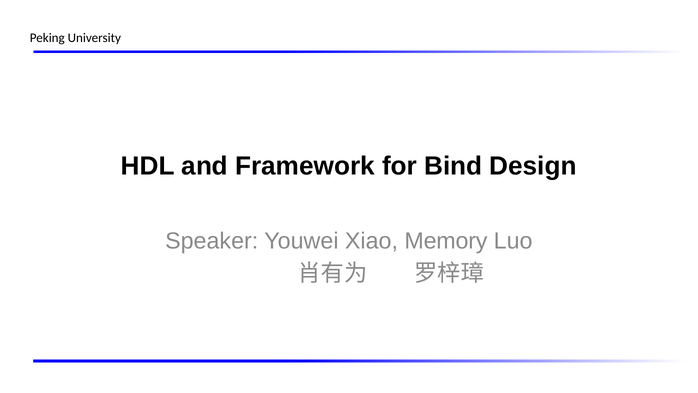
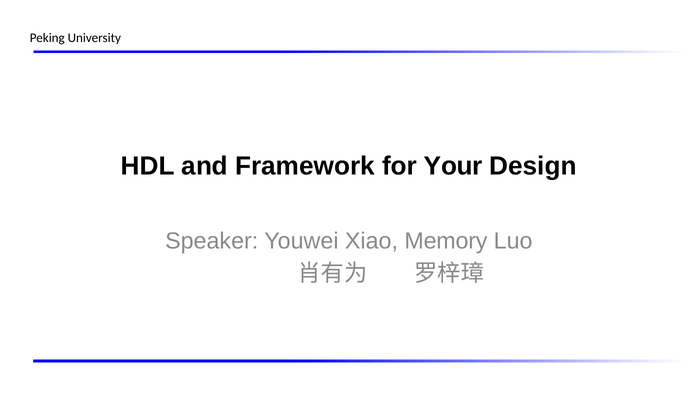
Bind: Bind -> Your (453, 166)
